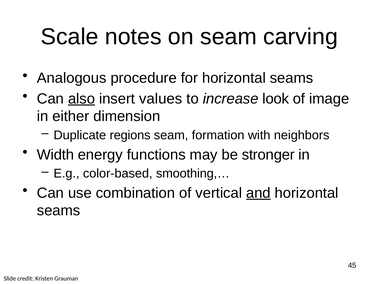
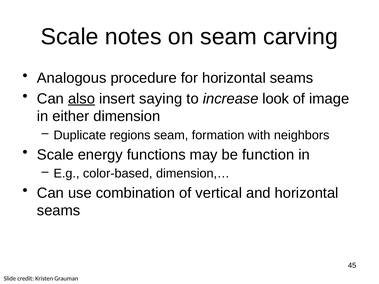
values: values -> saying (161, 99)
Width: Width -> Scale (55, 155)
stronger: stronger -> function (268, 155)
smoothing,…: smoothing,… -> dimension,… (193, 174)
and underline: present -> none (258, 193)
